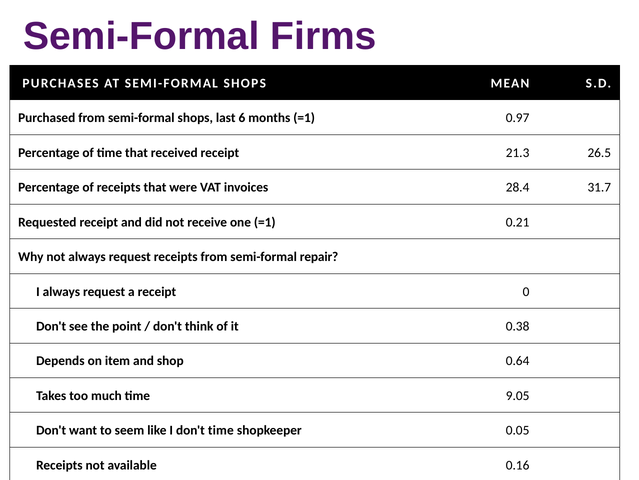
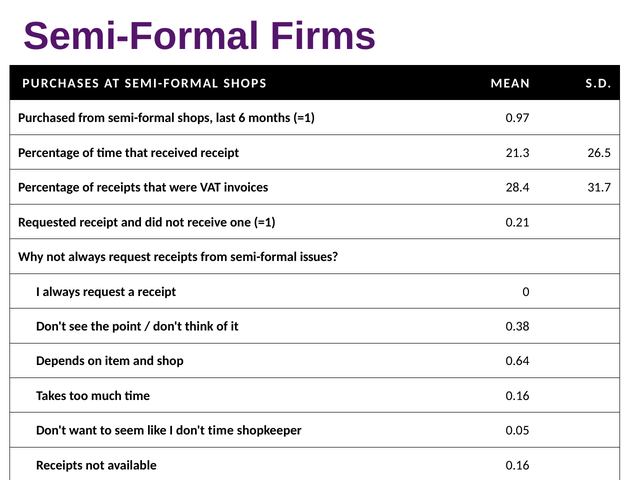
repair: repair -> issues (319, 256)
time 9.05: 9.05 -> 0.16 (518, 395)
